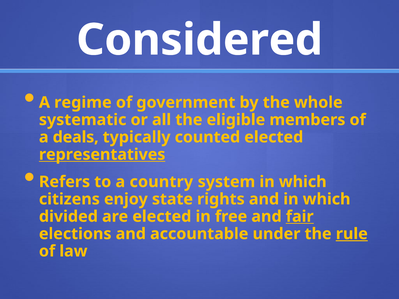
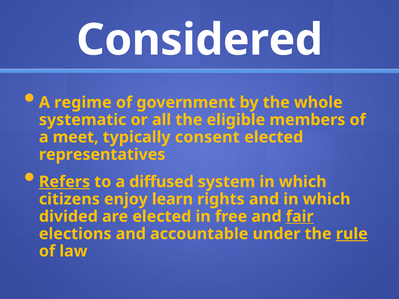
deals: deals -> meet (76, 137)
counted: counted -> consent (207, 137)
representatives underline: present -> none (102, 155)
Refers underline: none -> present (65, 182)
country: country -> diffused (161, 182)
state: state -> learn (172, 199)
